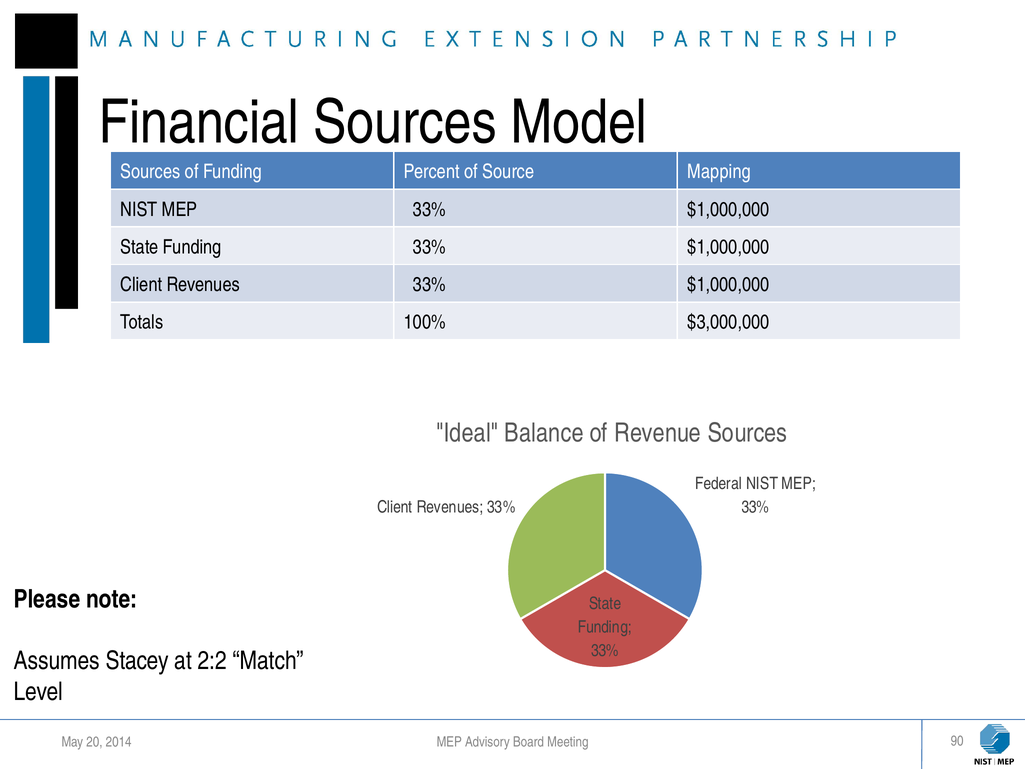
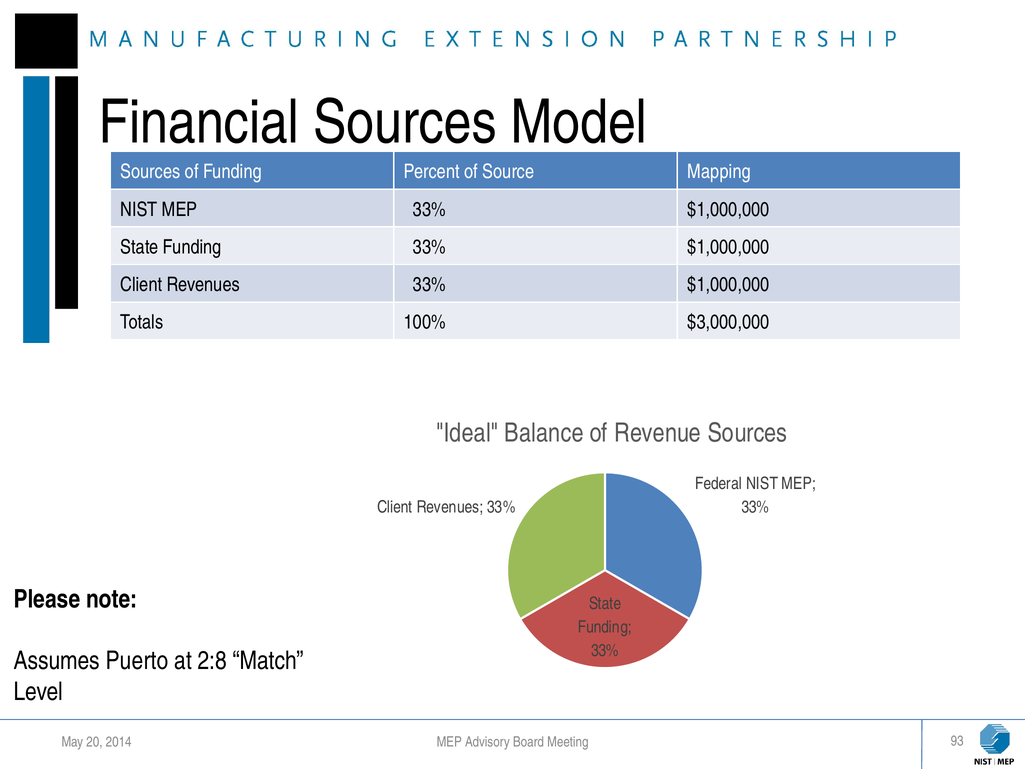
Stacey: Stacey -> Puerto (137, 661)
2:2: 2:2 -> 2:8 (212, 661)
90: 90 -> 93 (957, 741)
